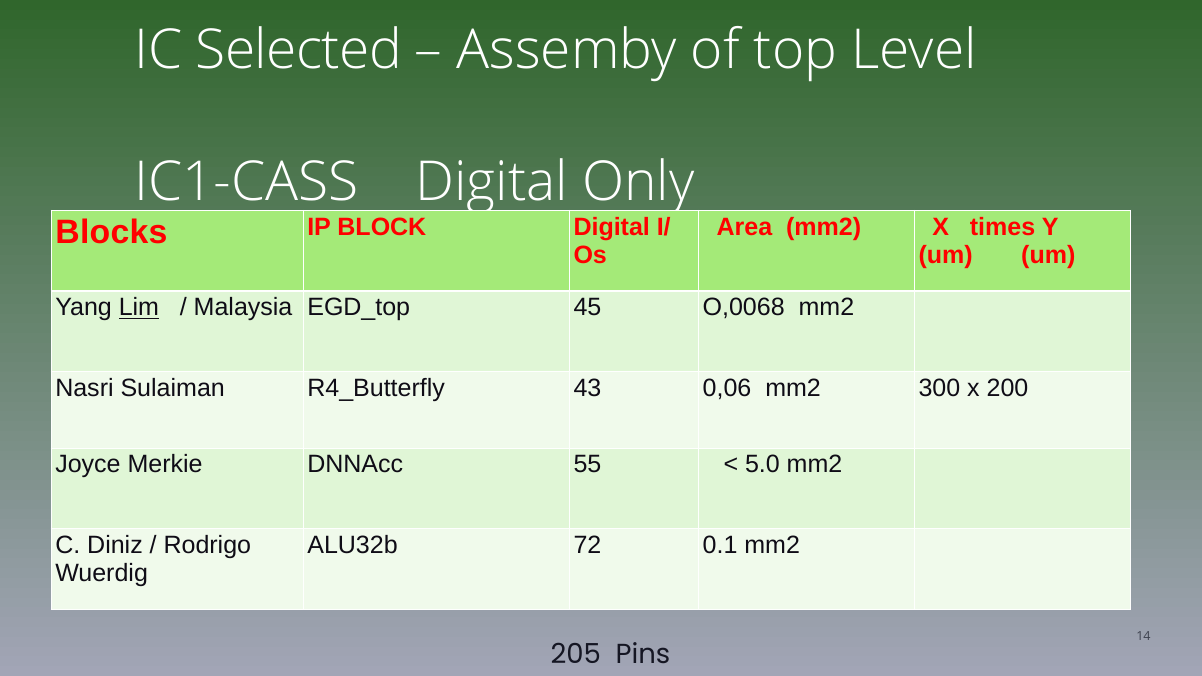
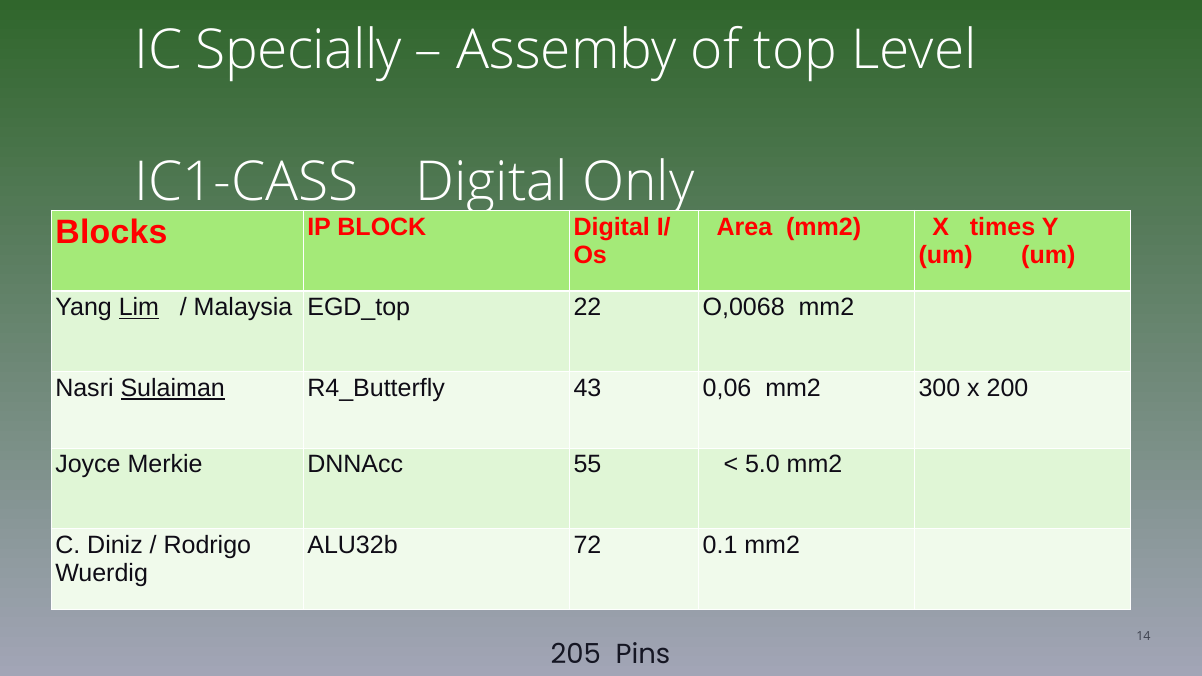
Selected: Selected -> Specially (299, 50)
45: 45 -> 22 (587, 308)
Sulaiman underline: none -> present (173, 388)
